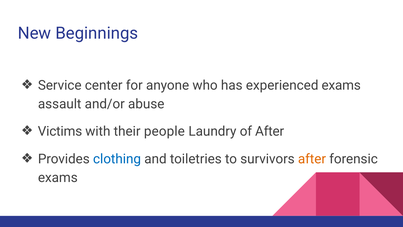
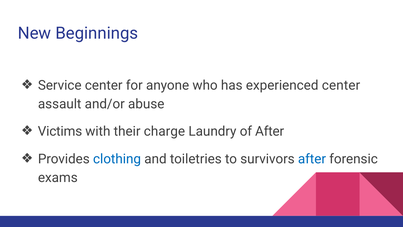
experienced exams: exams -> center (341, 85)
people: people -> charge (164, 131)
after colour: orange -> blue (312, 159)
